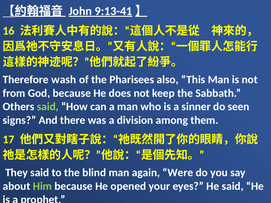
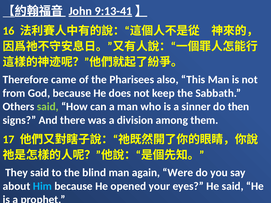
wash: wash -> came (64, 80)
seen: seen -> then (239, 107)
Him colour: light green -> light blue (42, 186)
